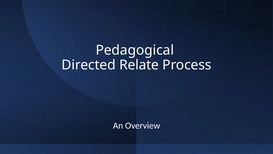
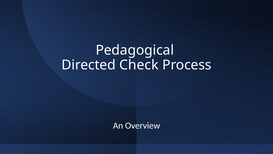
Relate: Relate -> Check (139, 65)
